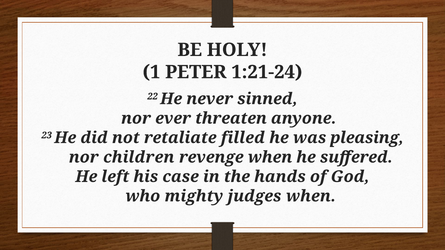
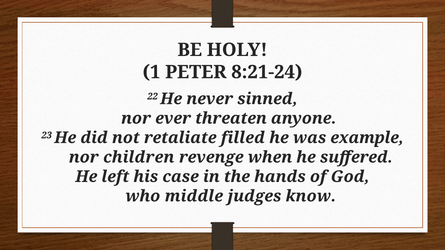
1:21-24: 1:21-24 -> 8:21-24 (267, 72)
pleasing: pleasing -> example (367, 138)
mighty: mighty -> middle (194, 196)
judges when: when -> know (311, 196)
